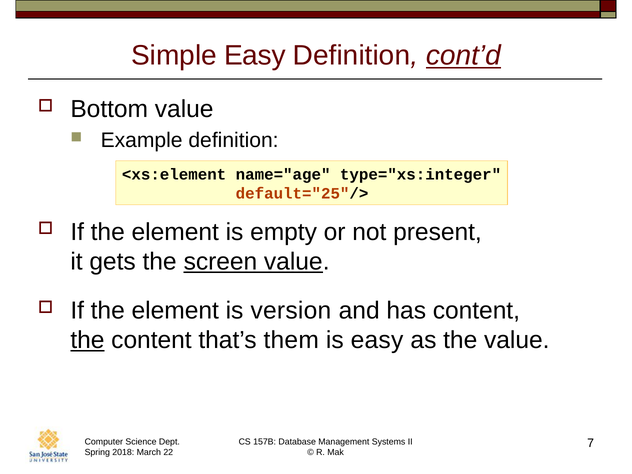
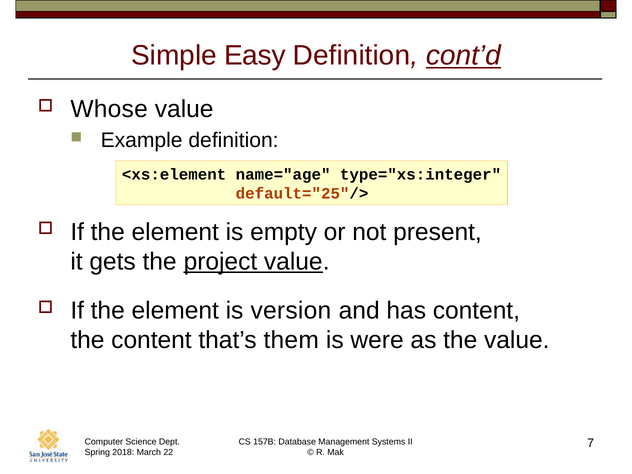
Bottom: Bottom -> Whose (109, 109)
screen: screen -> project (220, 262)
the underline: present -> none (87, 340)
is easy: easy -> were (377, 340)
